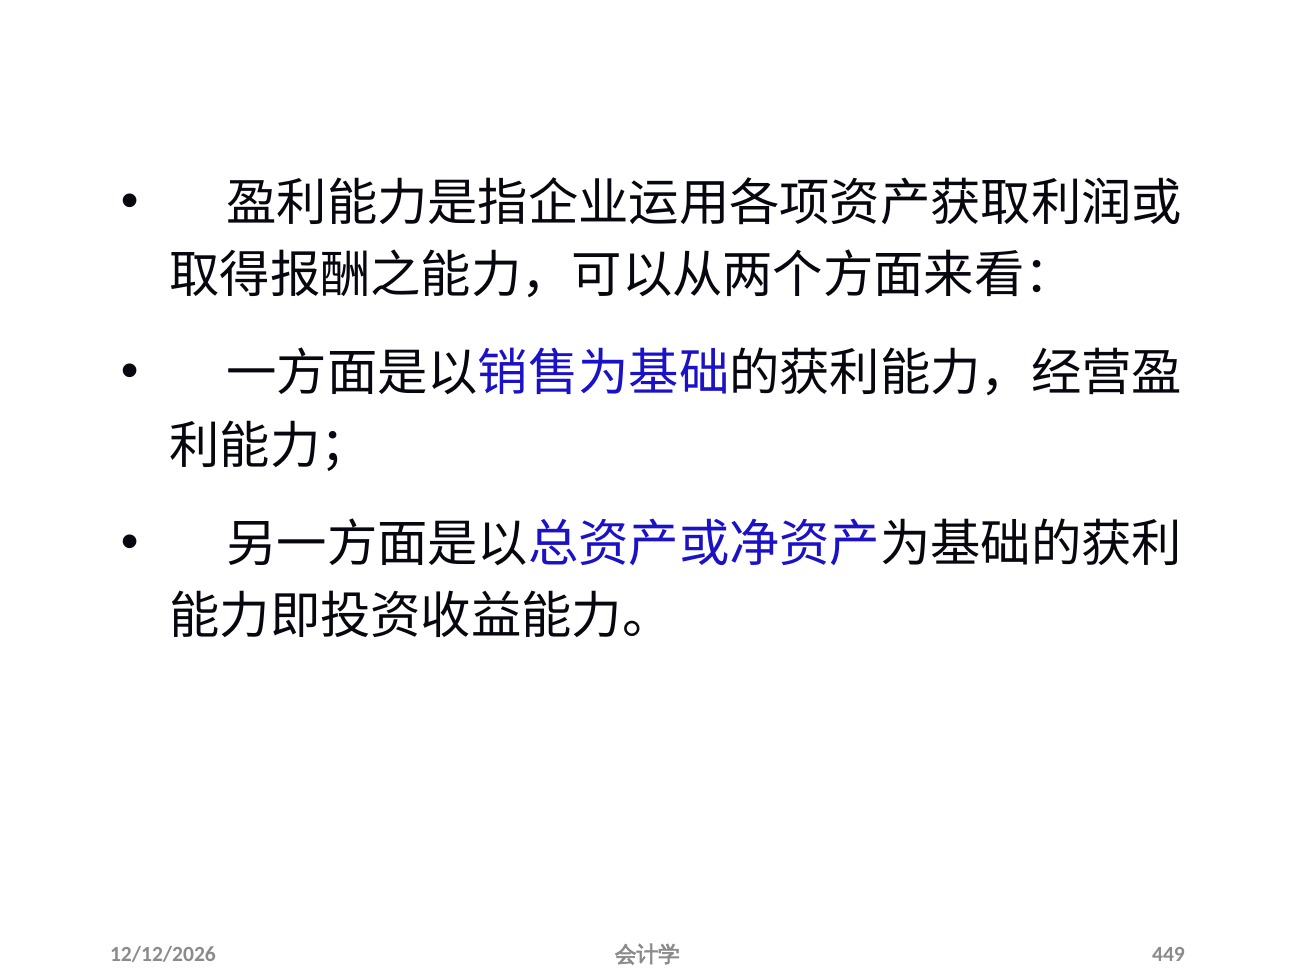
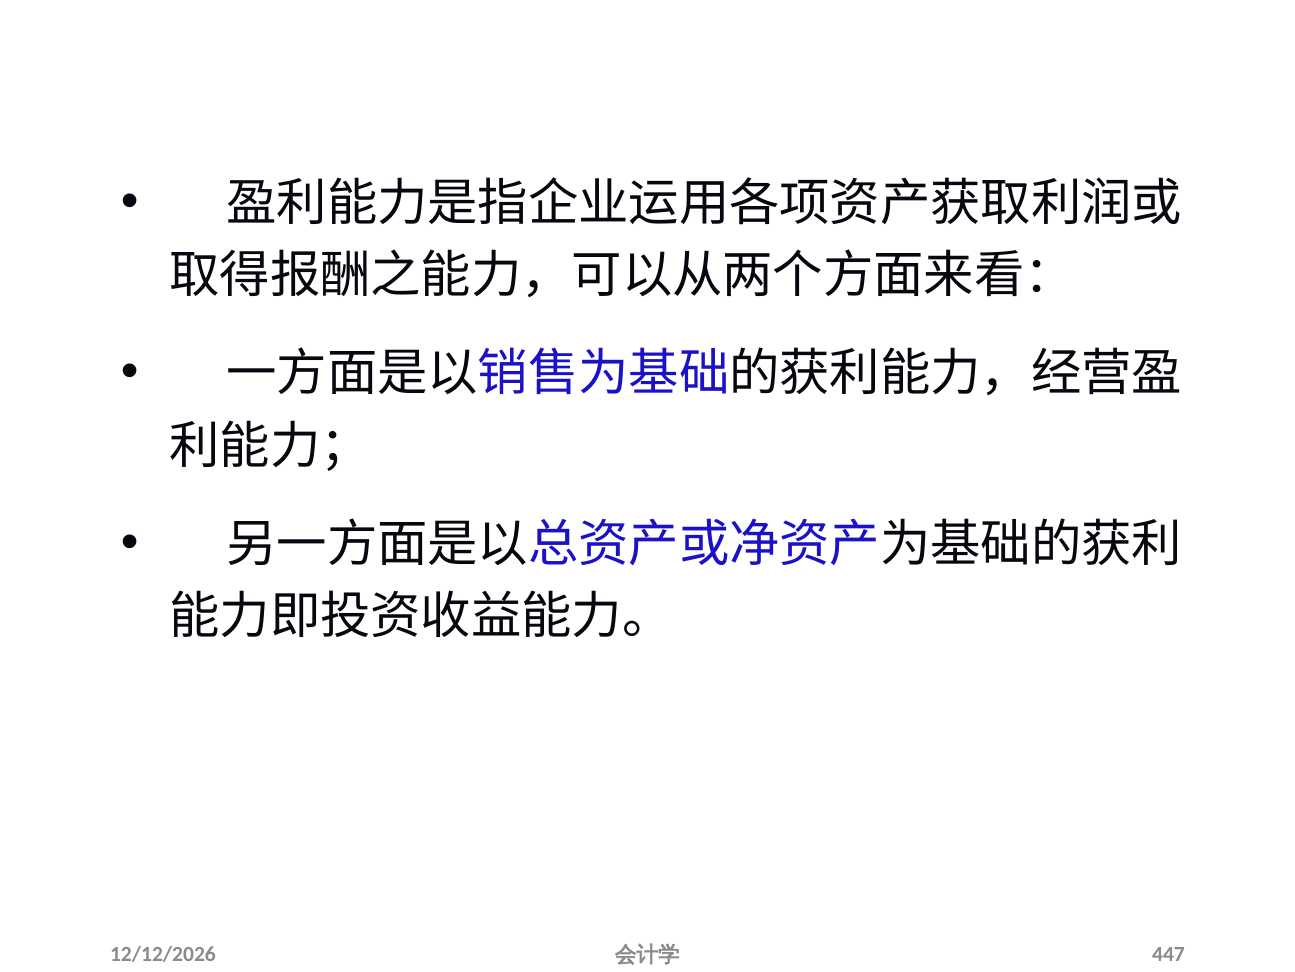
449: 449 -> 447 (1168, 953)
